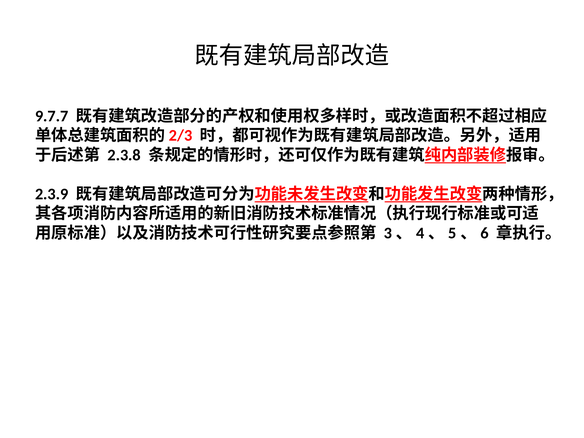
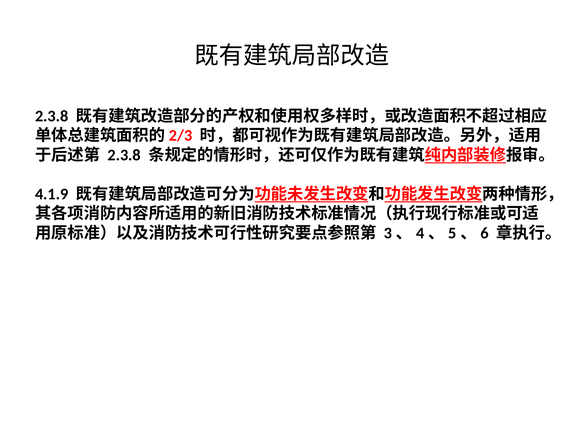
9.7.7: 9.7.7 -> 2.3.8 (52, 116)
2.3.9: 2.3.9 -> 4.1.9 (52, 194)
